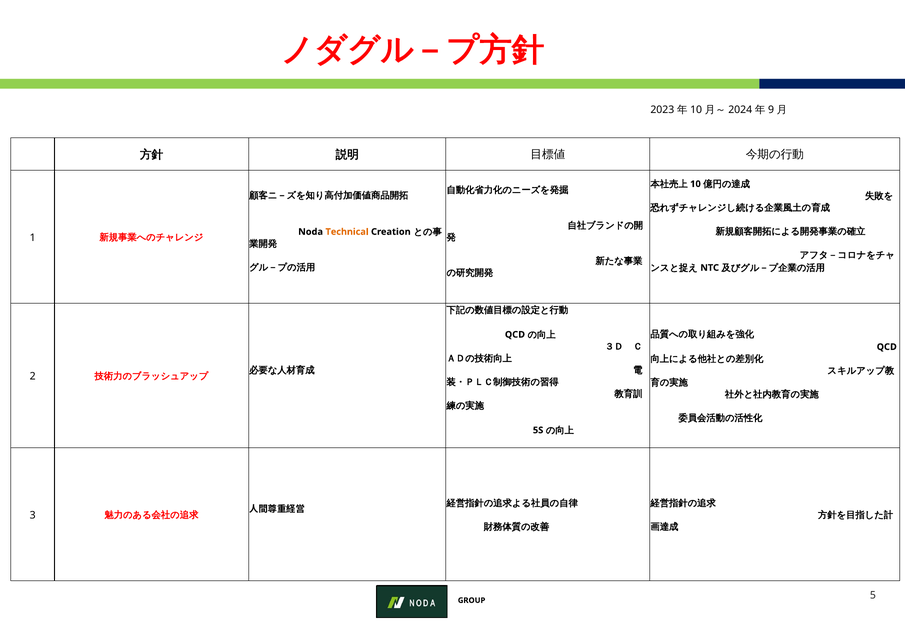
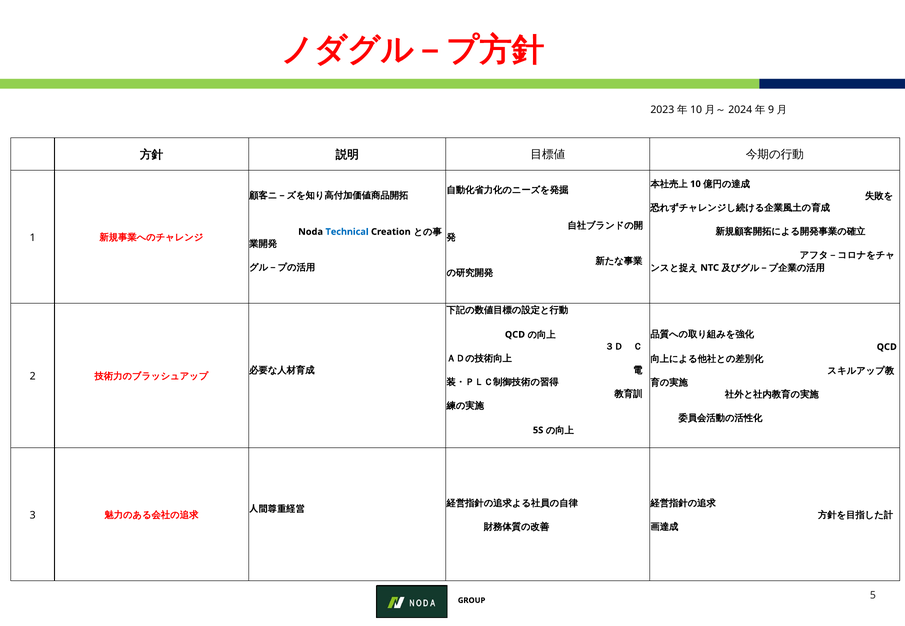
Technical colour: orange -> blue (347, 232)
